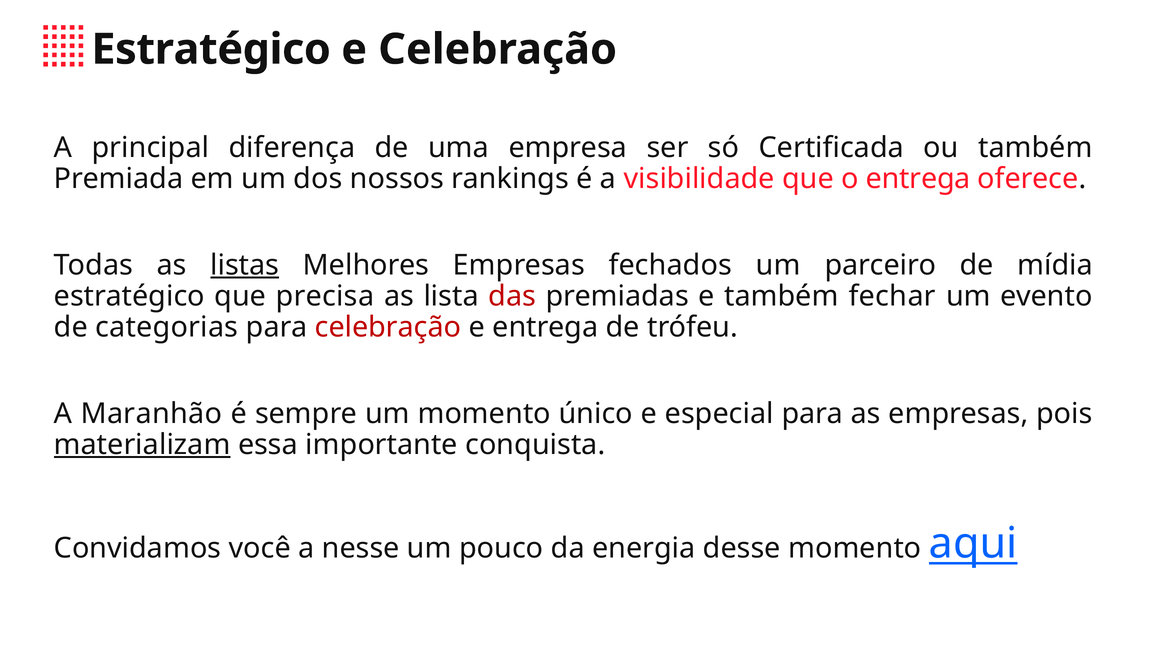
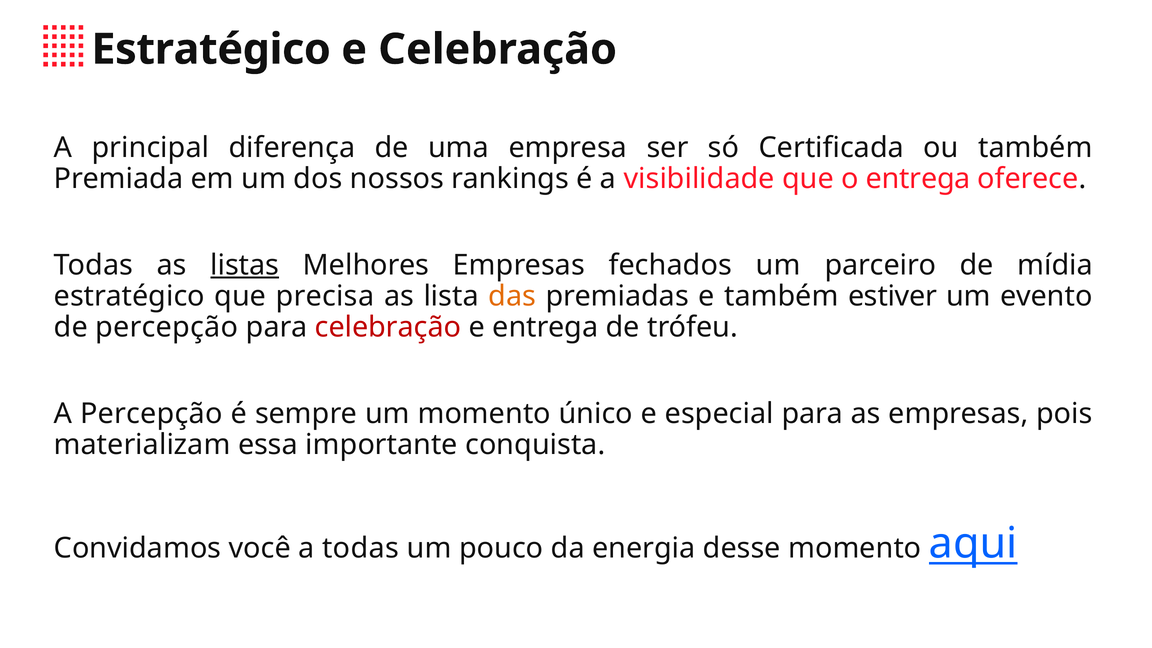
das colour: red -> orange (512, 296)
fechar: fechar -> estiver (892, 296)
de categorias: categorias -> percepção (167, 327)
A Maranhão: Maranhão -> Percepção (151, 414)
materializam underline: present -> none (142, 445)
a nesse: nesse -> todas (361, 548)
